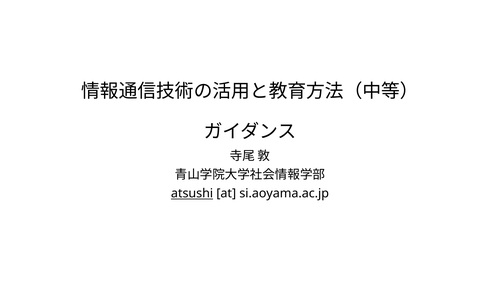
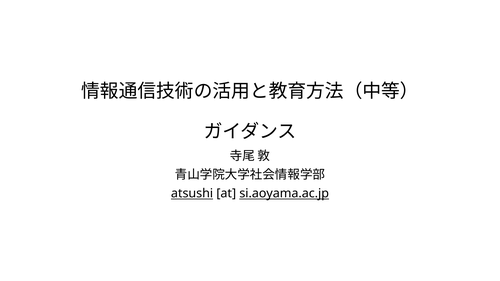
si.aoyama.ac.jp underline: none -> present (284, 194)
